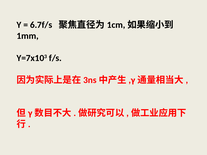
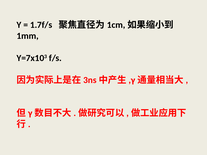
6.7f/s: 6.7f/s -> 1.7f/s (41, 25)
